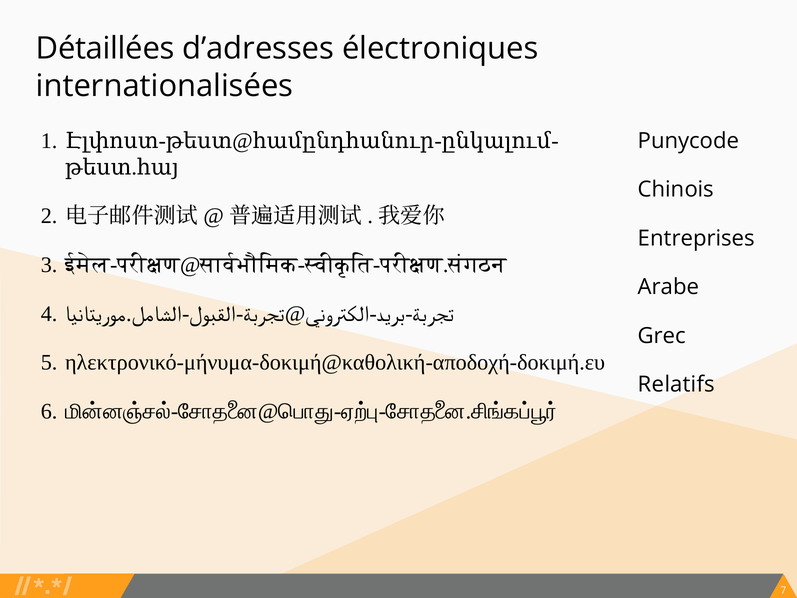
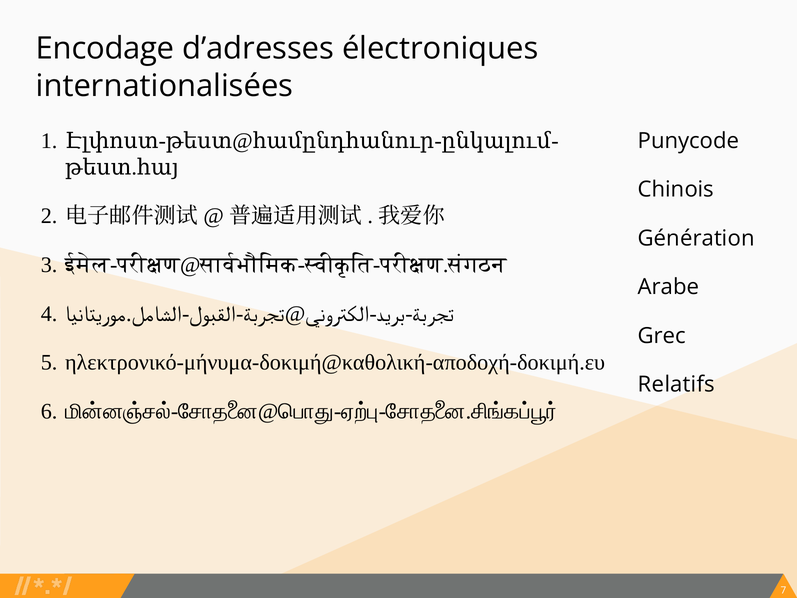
Détaillées: Détaillées -> Encodage (105, 49)
Entreprises: Entreprises -> Génération (696, 238)
